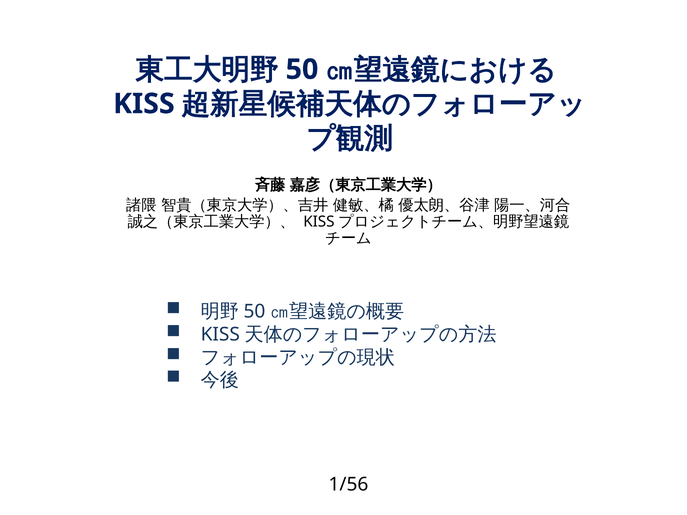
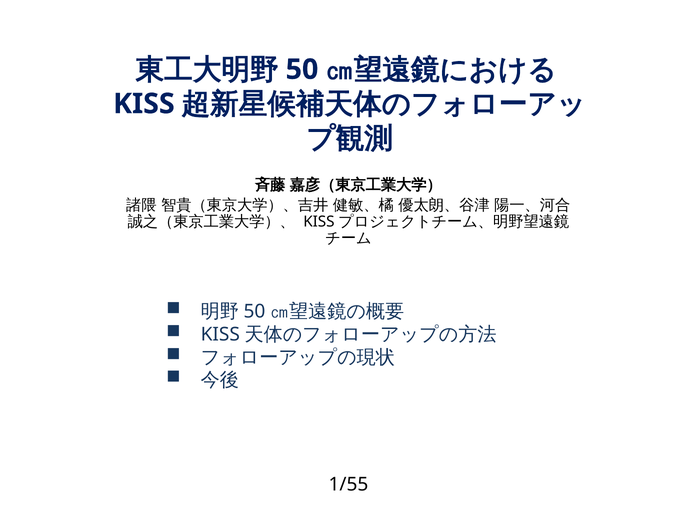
1/56: 1/56 -> 1/55 (348, 485)
